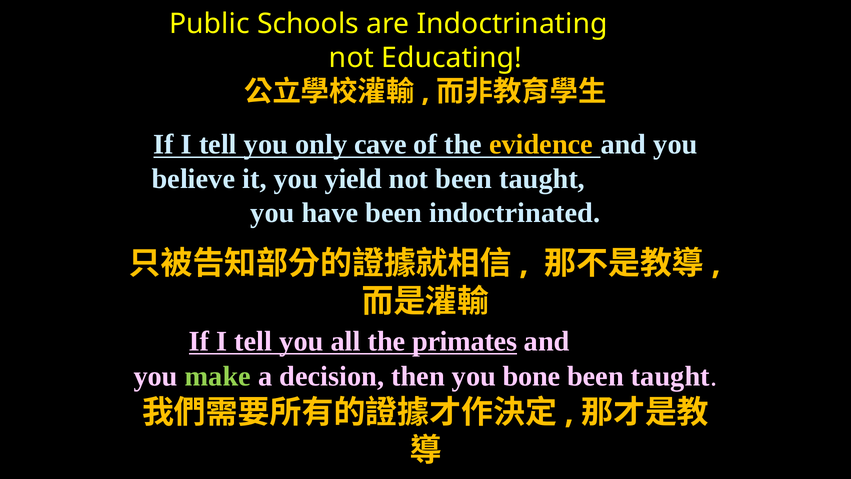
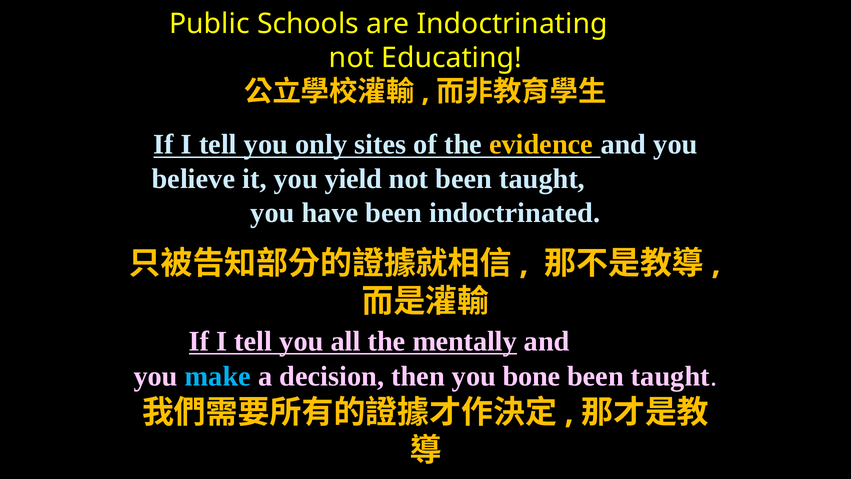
cave: cave -> sites (380, 145)
primates: primates -> mentally (465, 341)
make colour: light green -> light blue (218, 376)
